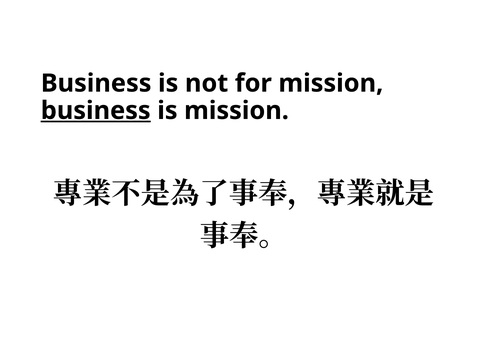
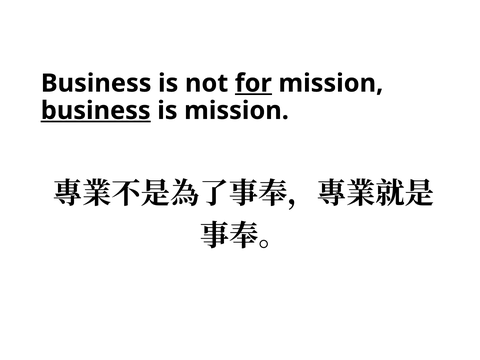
for underline: none -> present (253, 83)
